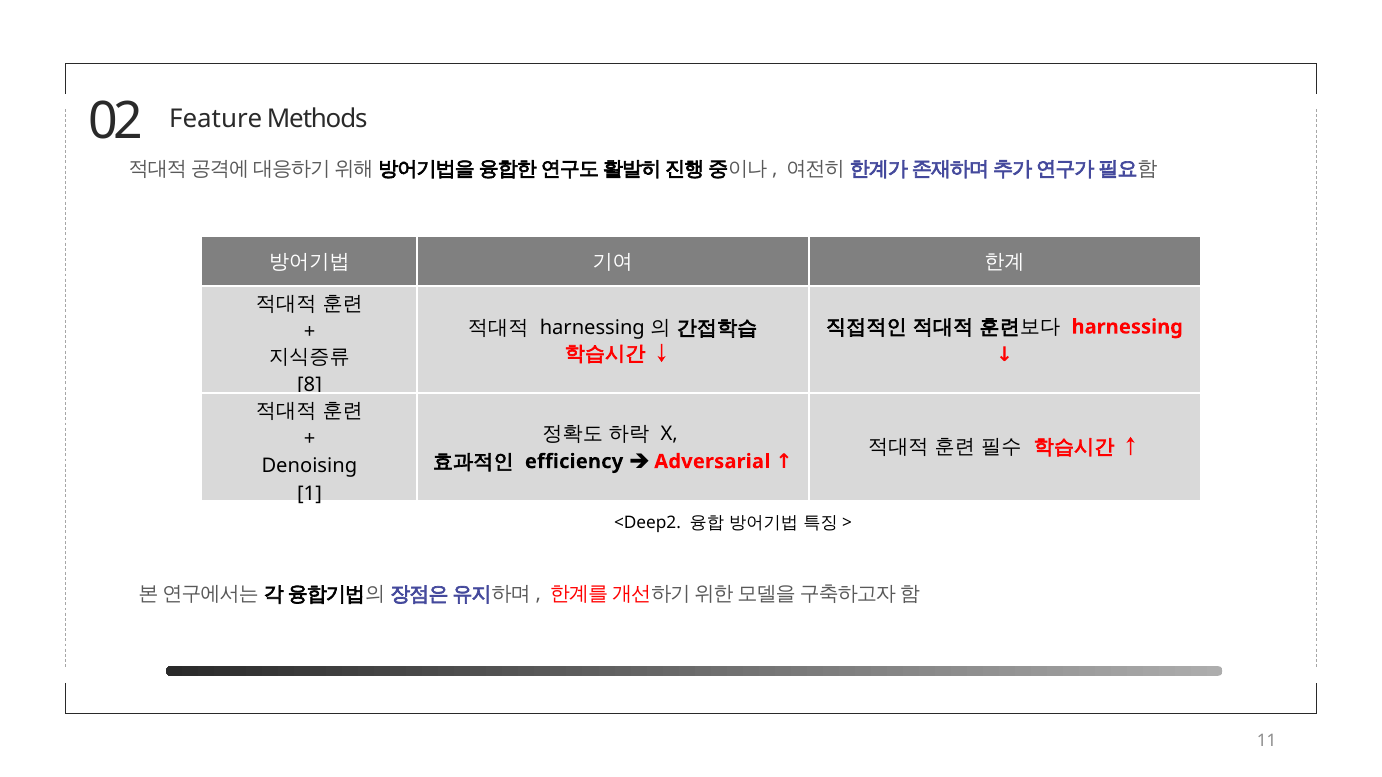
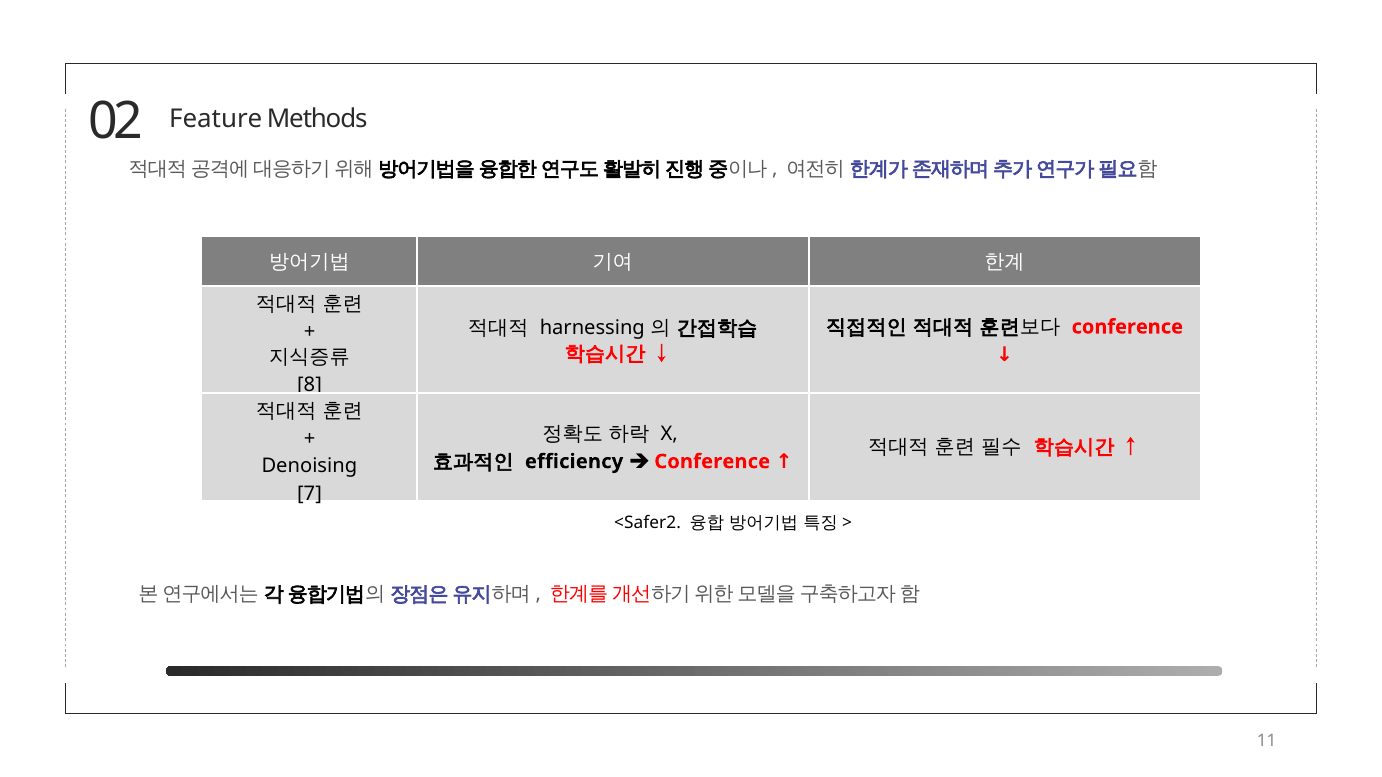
harnessing: harnessing -> conference (1127, 327)
Adversarial: Adversarial -> Conference (712, 462)
1: 1 -> 7 (310, 494)
<Deep2: <Deep2 -> <Safer2 (647, 523)
